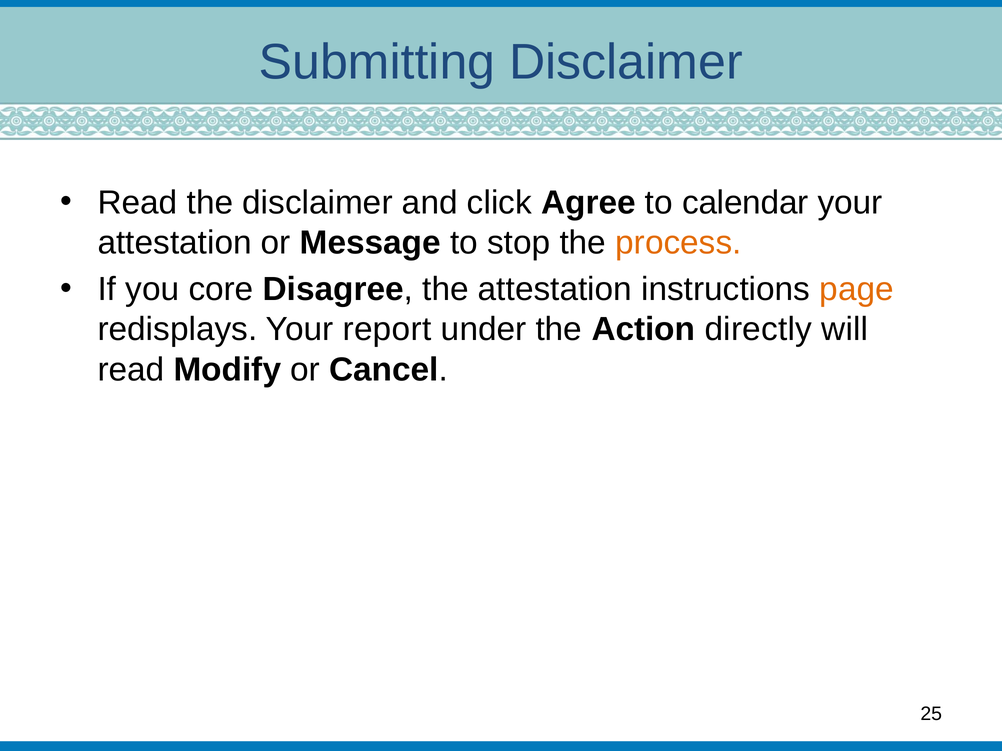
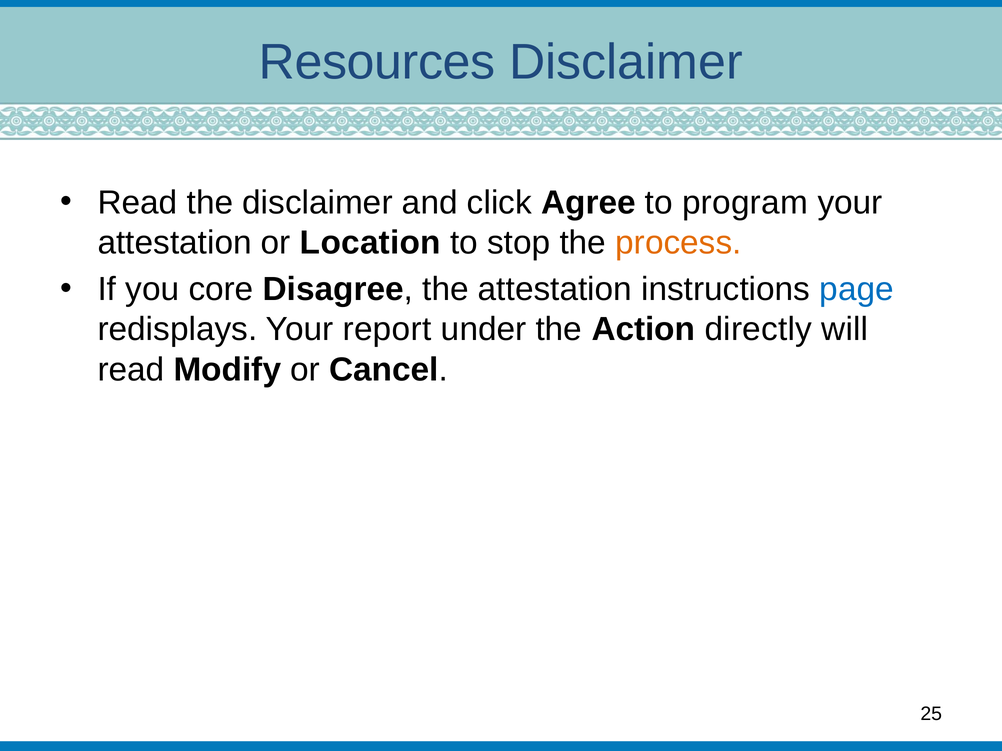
Submitting: Submitting -> Resources (377, 62)
calendar: calendar -> program (745, 203)
Message: Message -> Location (370, 243)
page colour: orange -> blue (857, 290)
